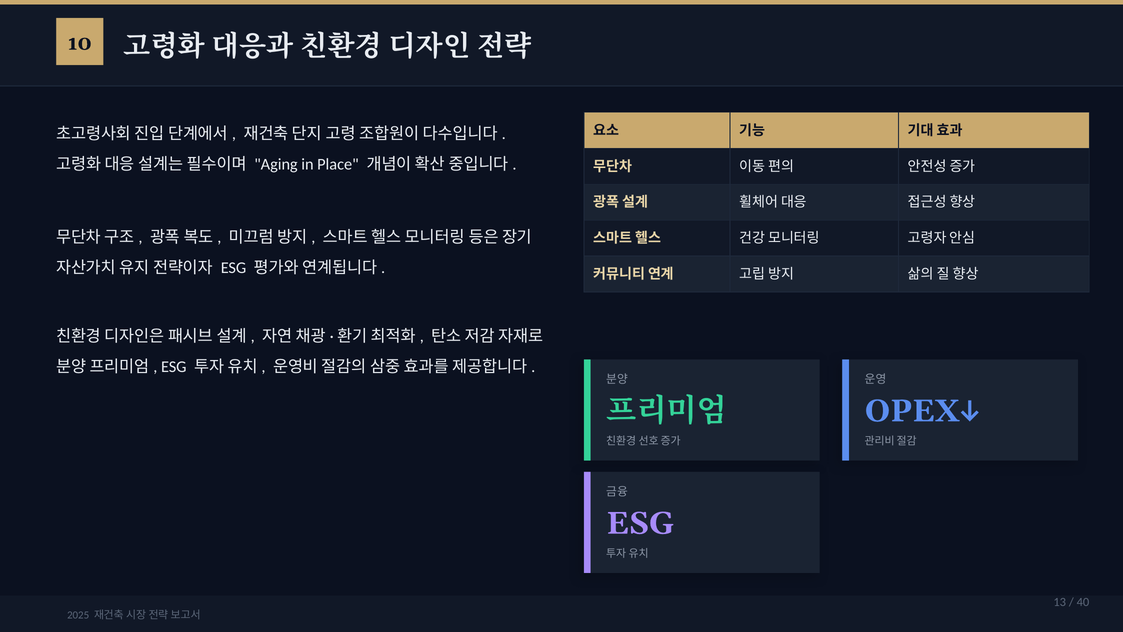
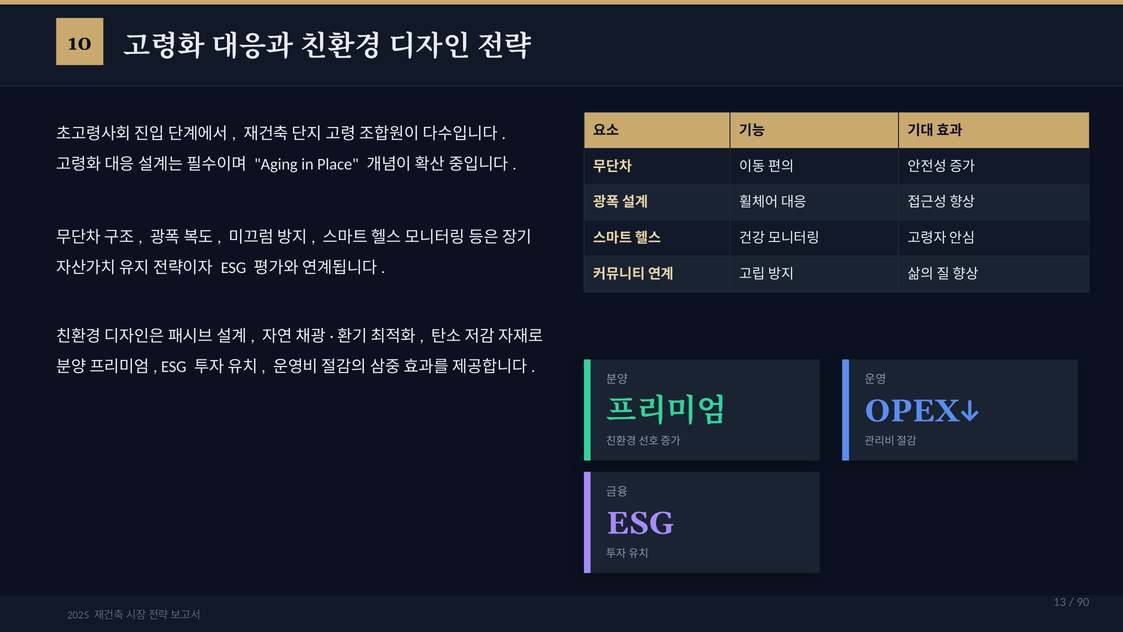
40: 40 -> 90 (1083, 602)
